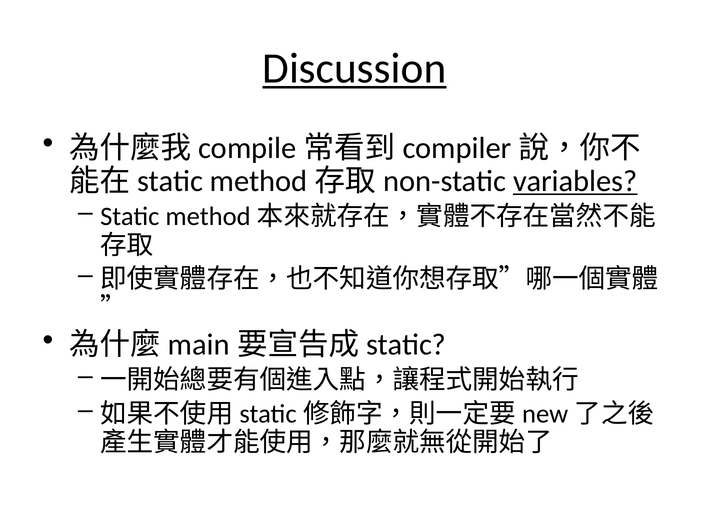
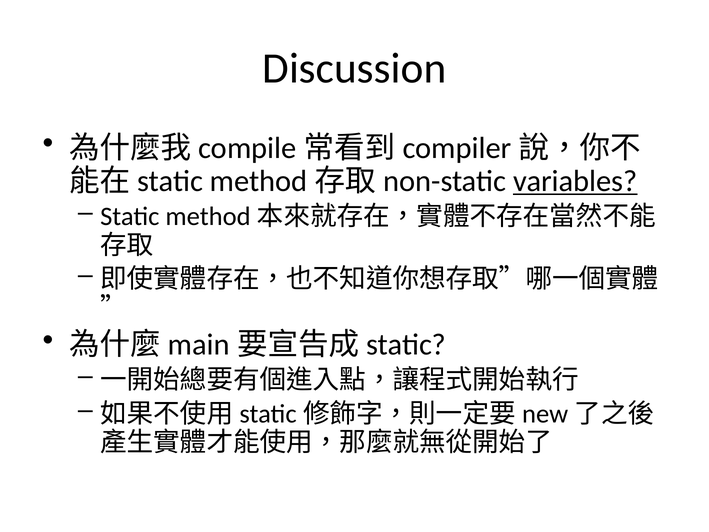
Discussion underline: present -> none (354, 69)
